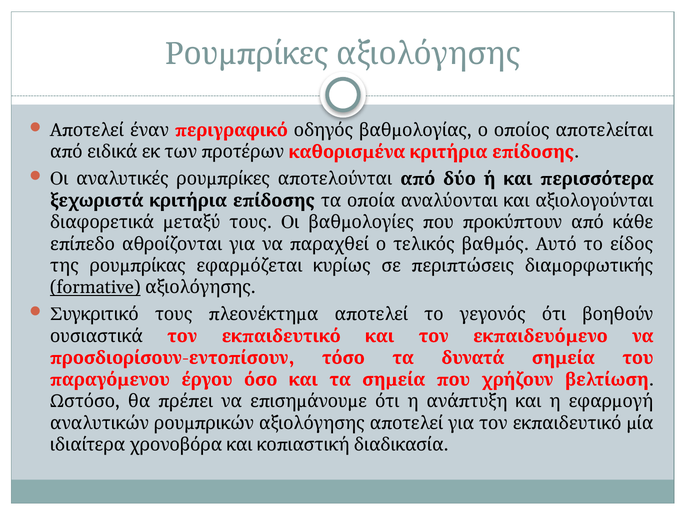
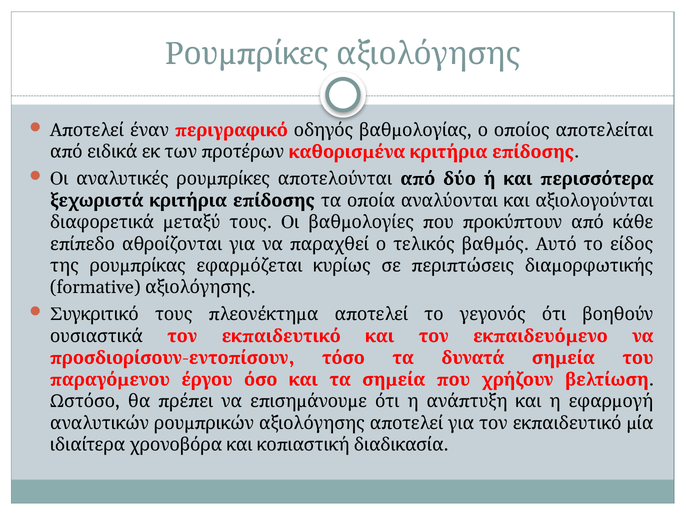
formative underline: present -> none (95, 287)
